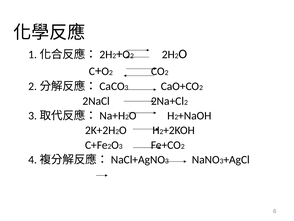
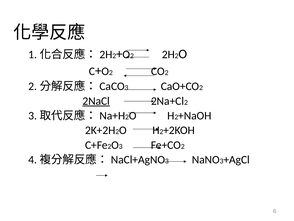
2NaCl underline: none -> present (96, 101)
